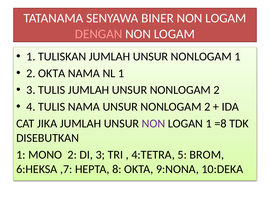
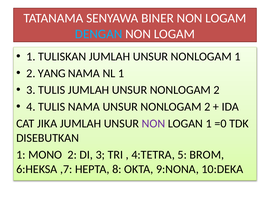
DENGAN colour: pink -> light blue (99, 34)
2 OKTA: OKTA -> YANG (52, 73)
=8: =8 -> =0 (220, 124)
